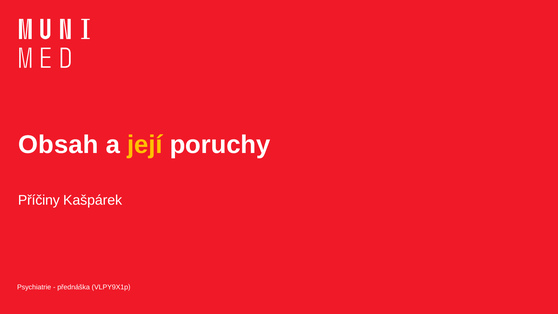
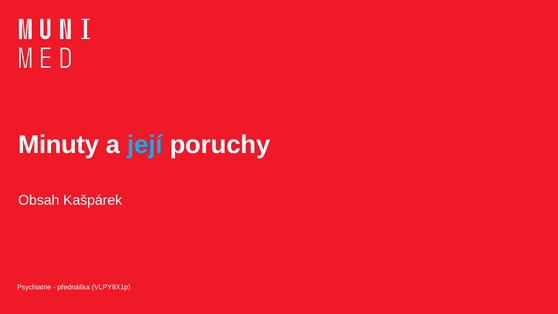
Obsah: Obsah -> Minuty (59, 145)
její colour: yellow -> light blue (145, 145)
Příčiny: Příčiny -> Obsah (39, 200)
